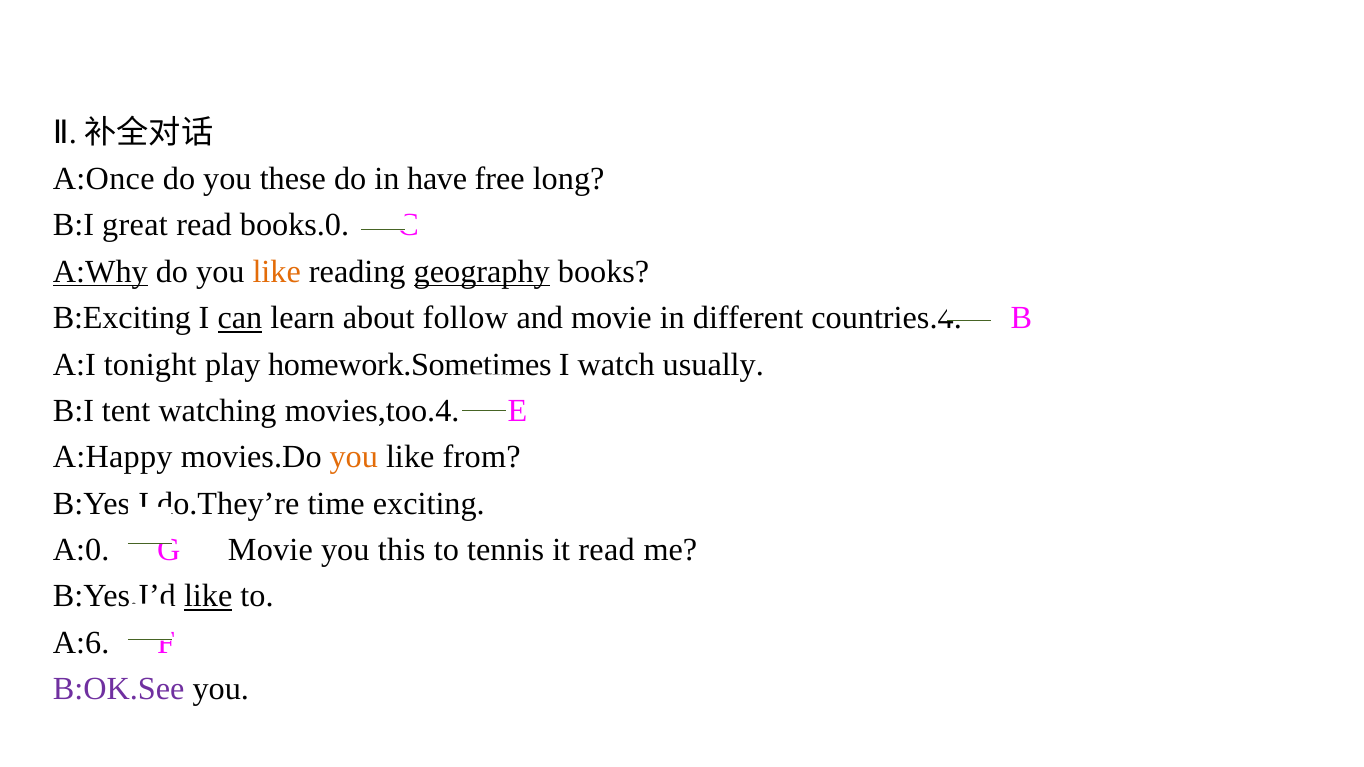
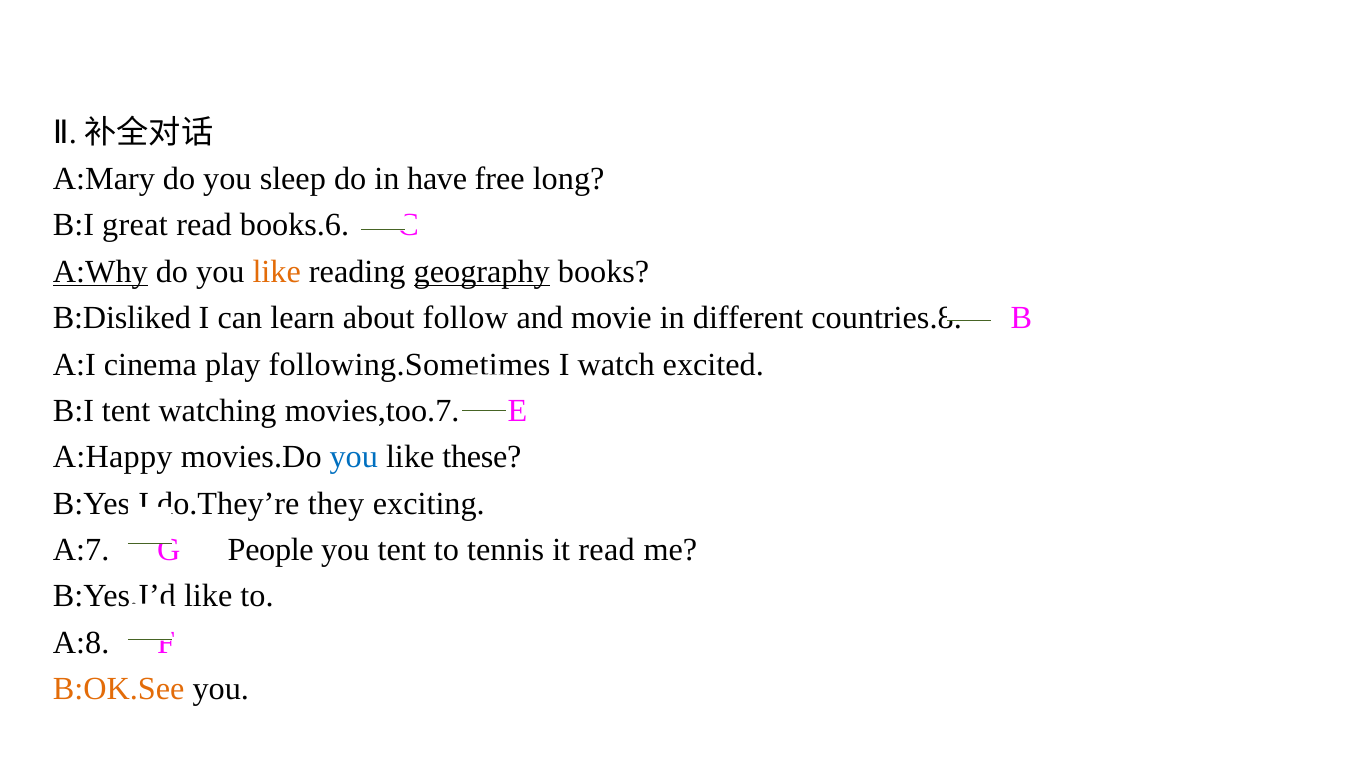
A:Once: A:Once -> A:Mary (104, 179)
these: these -> sleep (293, 179)
books.0: books.0 -> books.6 (295, 225)
B:Exciting: B:Exciting -> B:Disliked (122, 318)
can underline: present -> none (240, 318)
countries.4: countries.4 -> countries.8 (887, 318)
tonight: tonight -> cinema (150, 365)
homework.Sometimes: homework.Sometimes -> following.Sometimes (410, 365)
usually: usually -> excited (713, 365)
movies,too.4: movies,too.4 -> movies,too.7 (372, 411)
you colour: orange -> blue (354, 457)
from: from -> these (482, 457)
time: time -> they (336, 504)
A:0: A:0 -> A:7 (81, 550)
Movie: Movie -> People (271, 550)
you this: this -> tent (402, 550)
like underline: present -> none (208, 597)
A:6: A:6 -> A:8 (81, 643)
B:OK.See colour: purple -> orange (119, 689)
